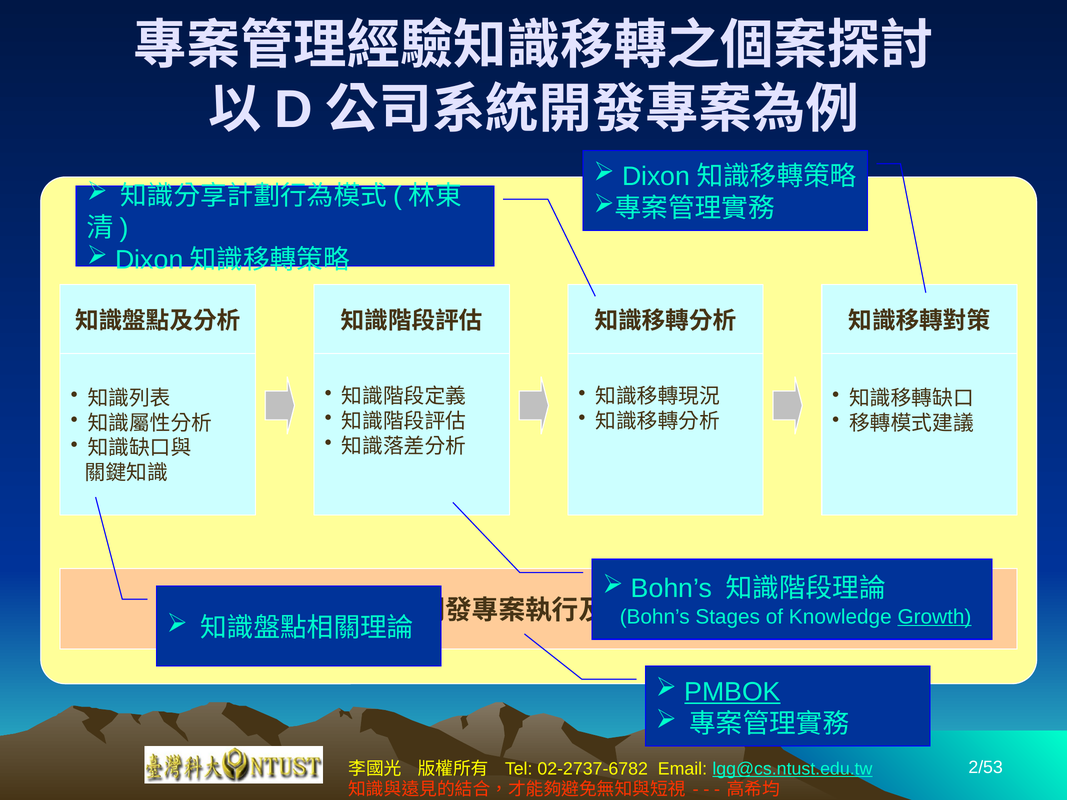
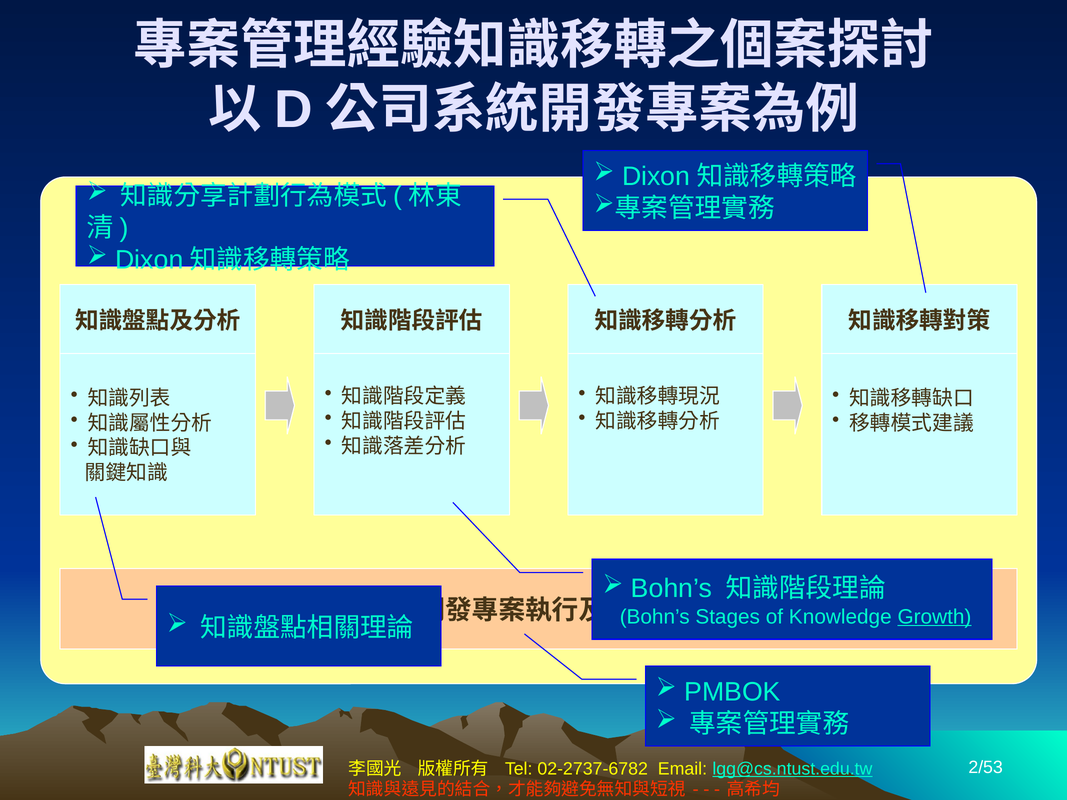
PMBOK underline: present -> none (732, 692)
